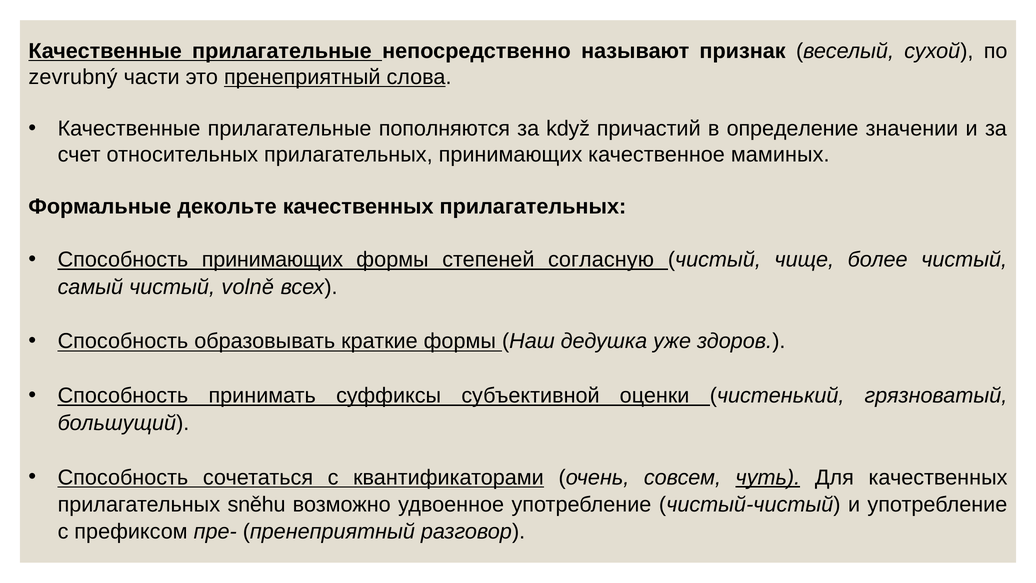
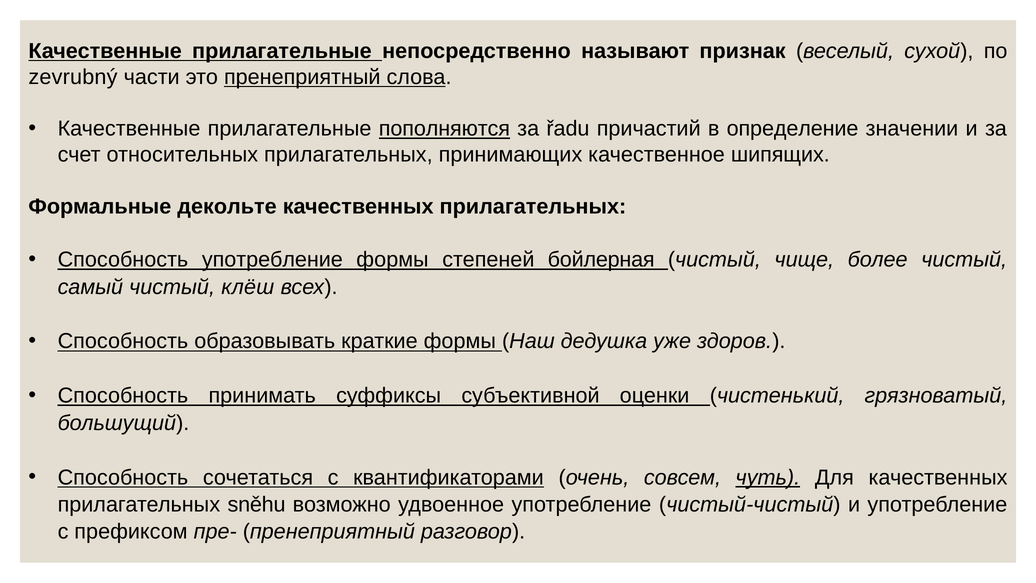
пополняются underline: none -> present (444, 129)
když: když -> řadu (568, 129)
маминых: маминых -> шипящих (780, 155)
Способность принимающих: принимающих -> употребление (272, 260)
согласную: согласную -> бойлерная (601, 260)
volně: volně -> клёш (248, 287)
